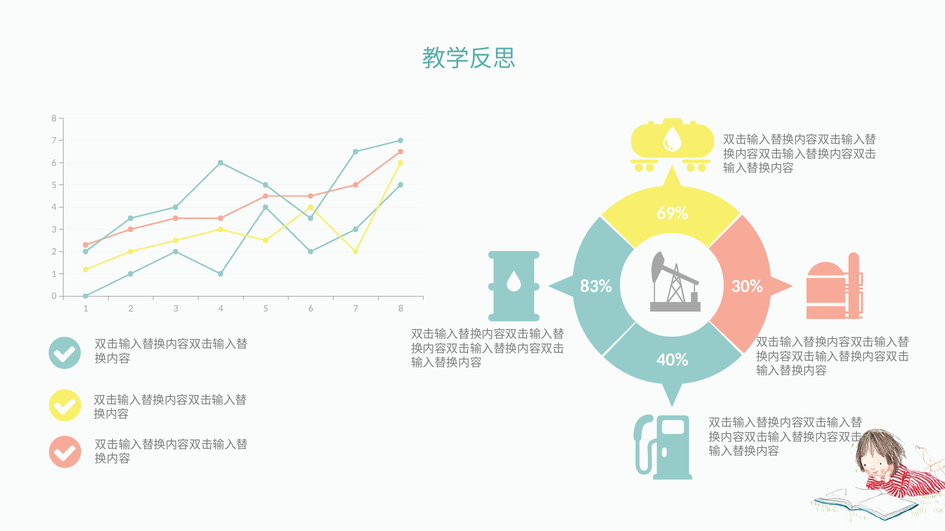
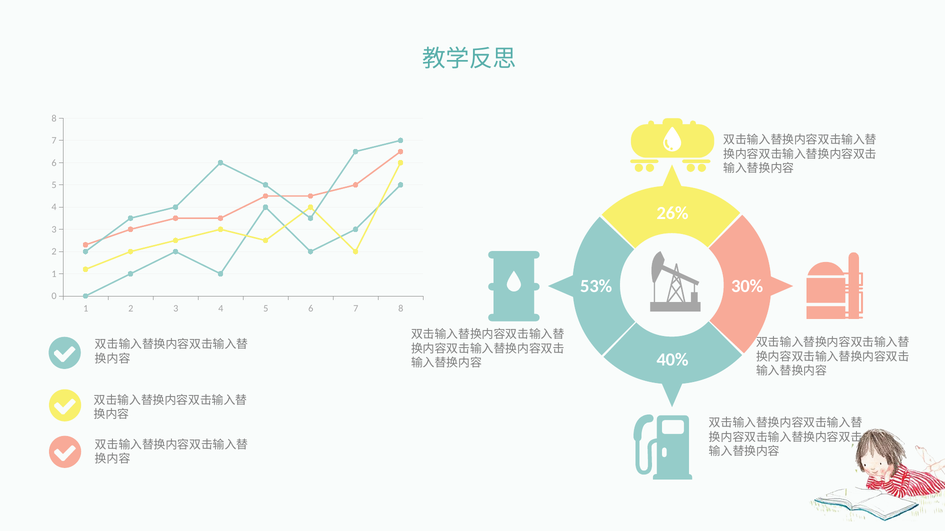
69%: 69% -> 26% (673, 213)
83%: 83% -> 53% (596, 286)
